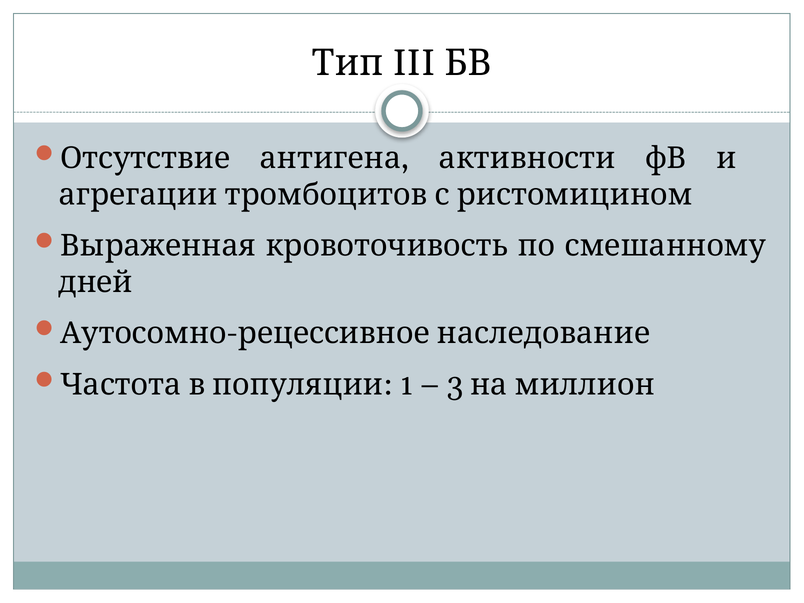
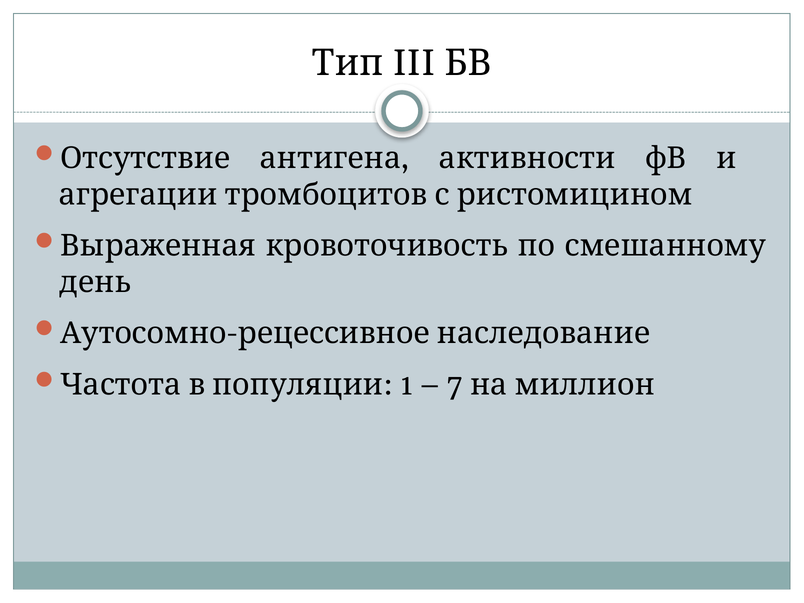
дней: дней -> день (95, 282)
3: 3 -> 7 (455, 385)
